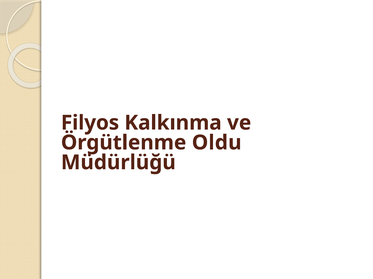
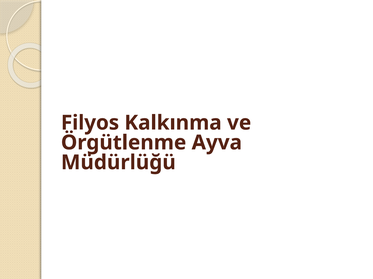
Oldu: Oldu -> Ayva (217, 143)
